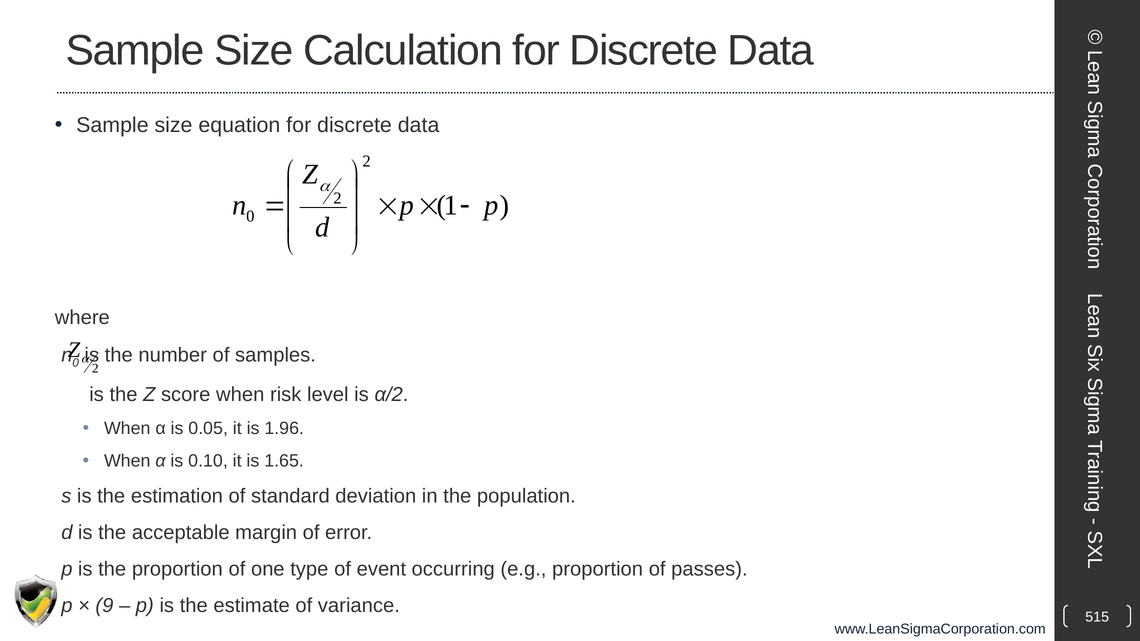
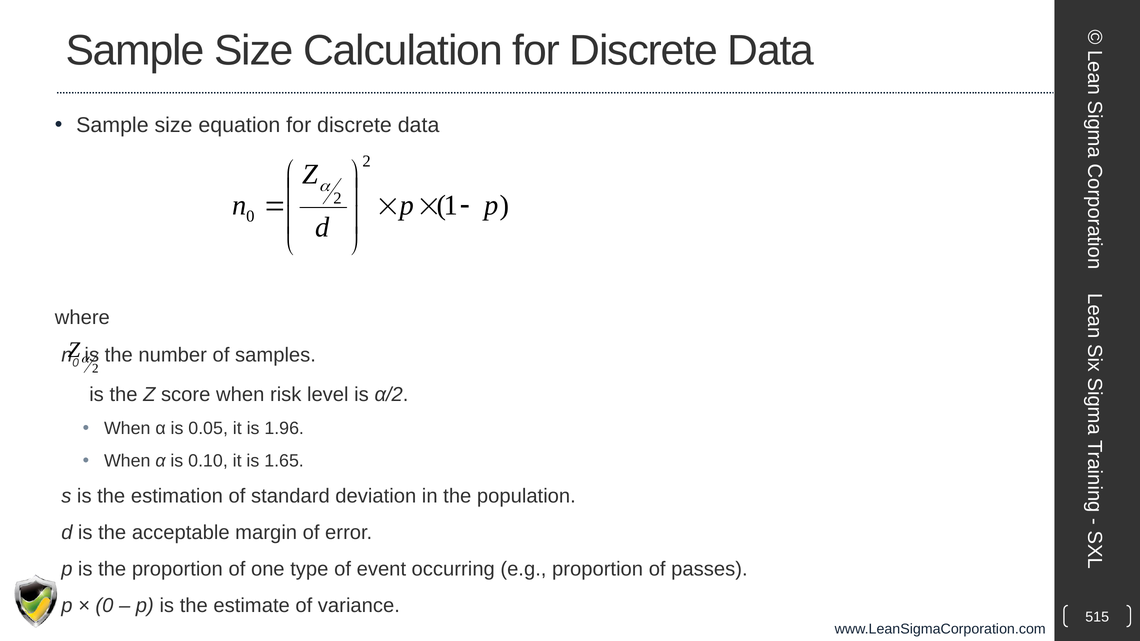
9: 9 -> 0 (104, 606)
